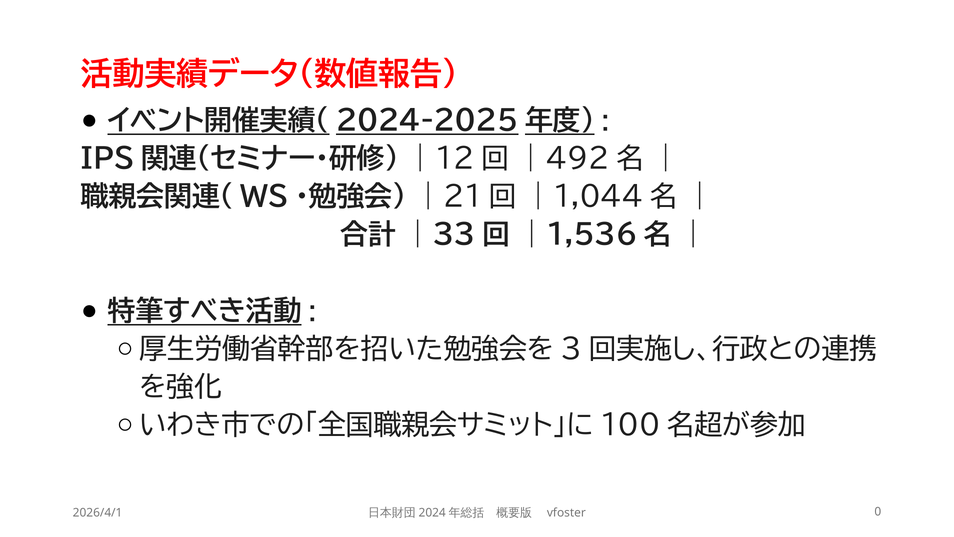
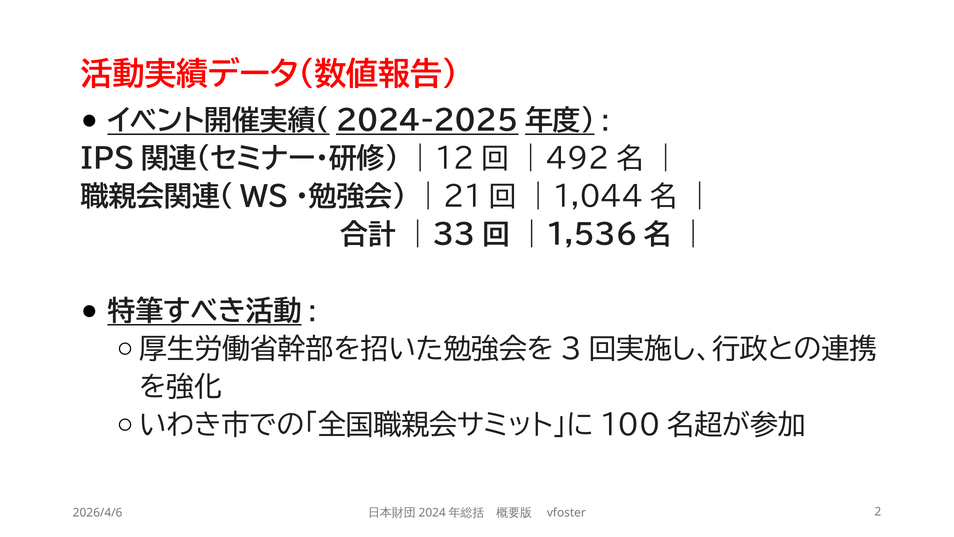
2026/4/1: 2026/4/1 -> 2026/4/6 (98, 512)
0: 0 -> 2 (878, 512)
